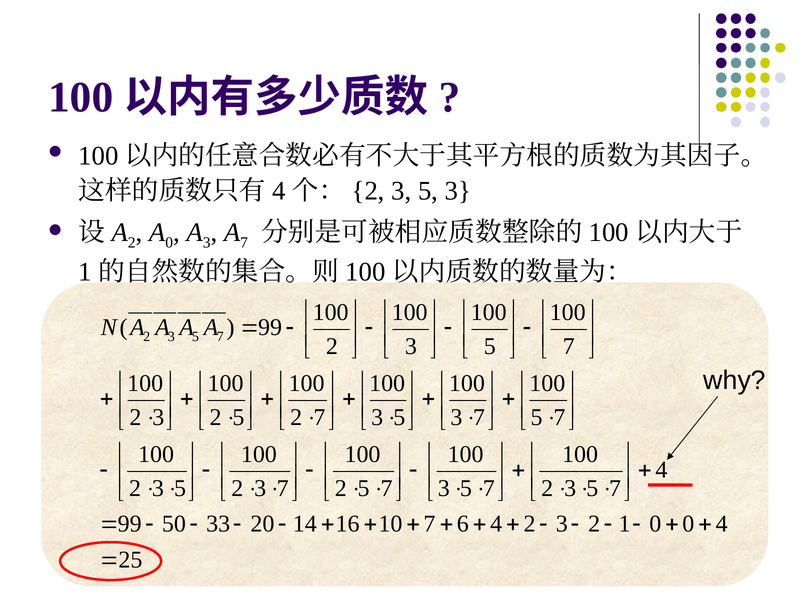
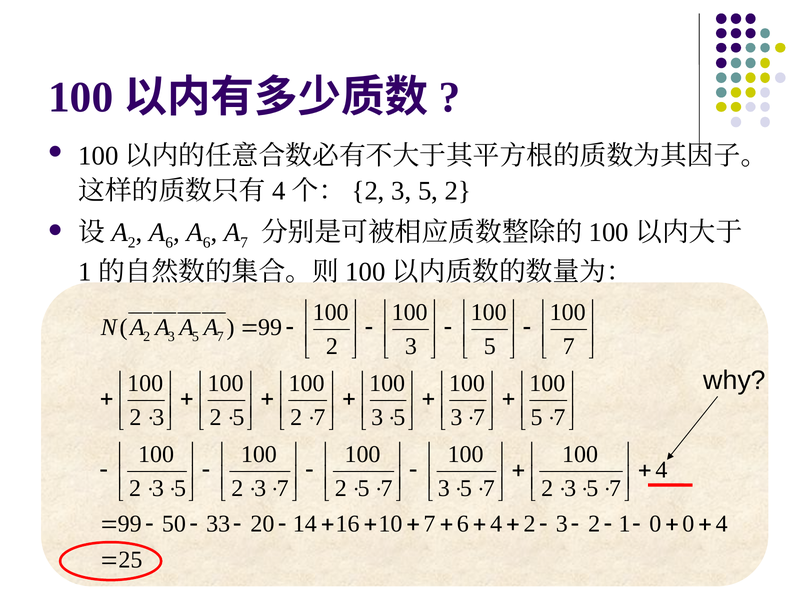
3 5 3: 3 -> 2 (458, 191)
0: 0 -> 6 (169, 242)
3: 3 -> 6 (207, 242)
